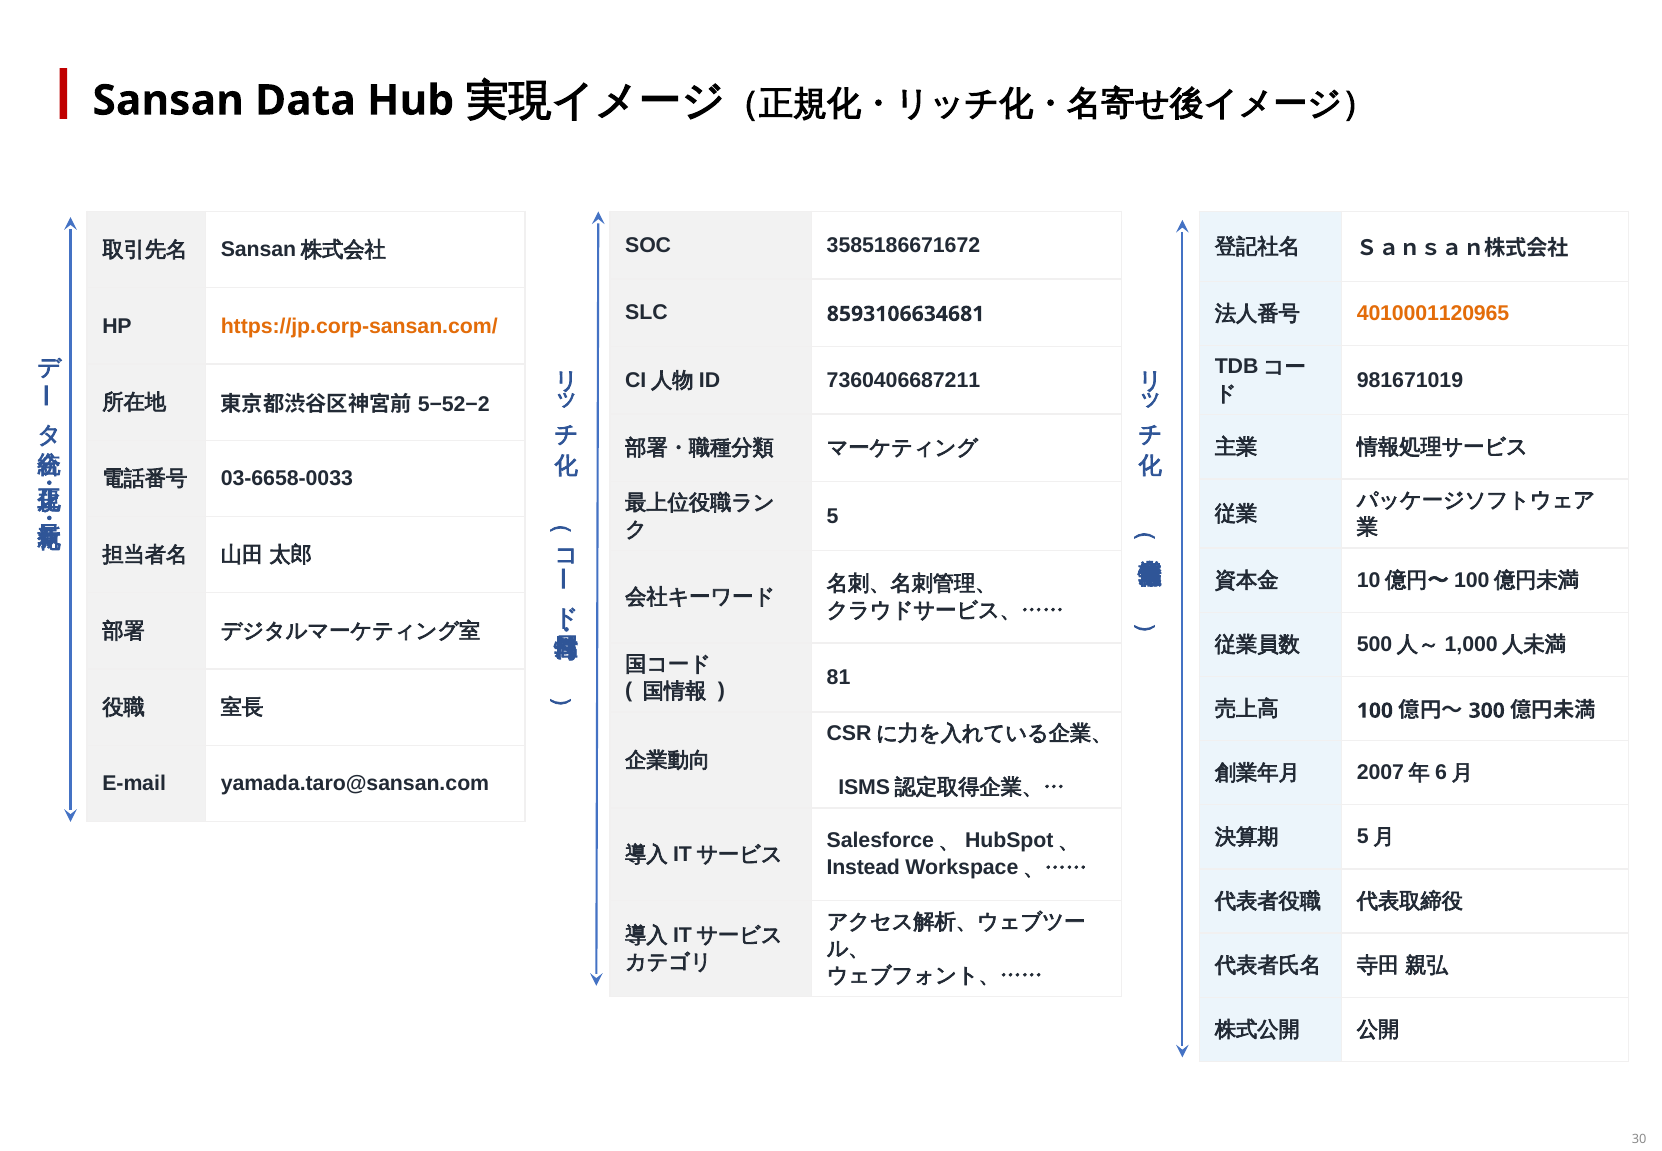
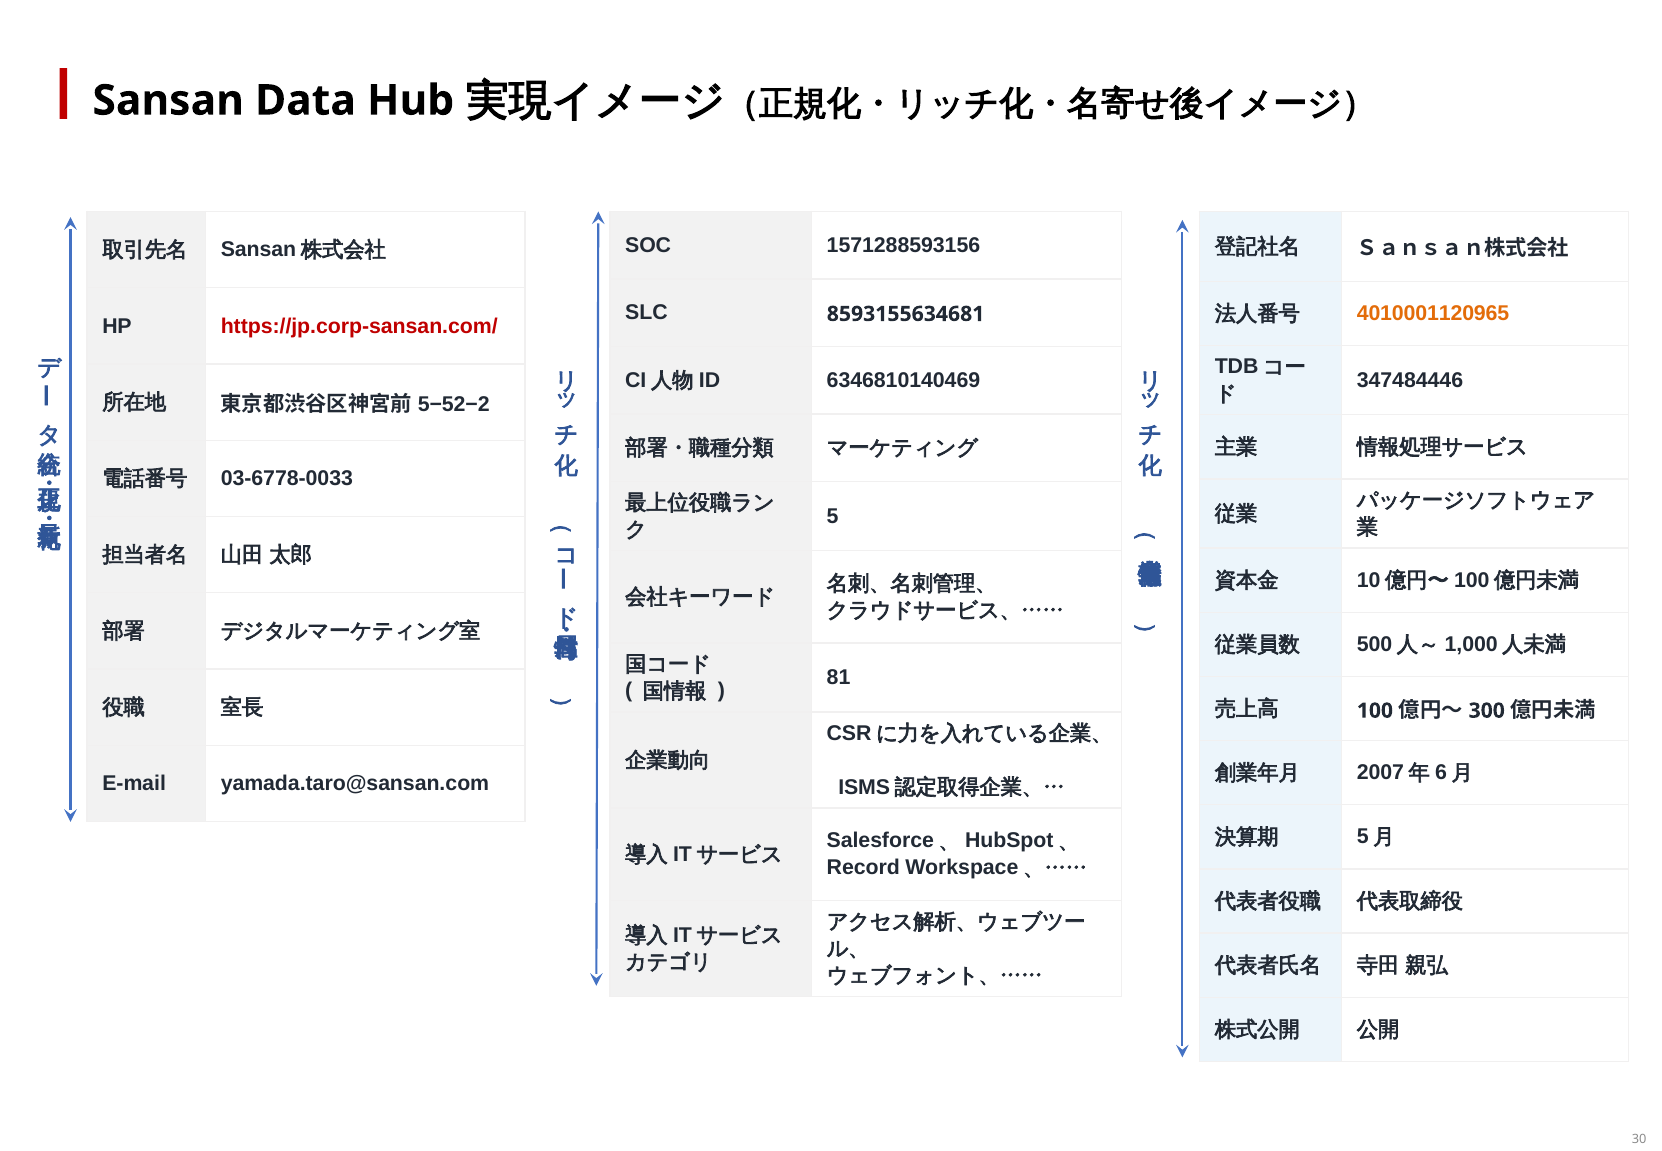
3585186671672: 3585186671672 -> 1571288593156 (903, 245)
8593106634681: 8593106634681 -> 8593155634681 (906, 314)
https://jp.corp-sansan.com/ colour: orange -> red (359, 326)
7360406687211: 7360406687211 -> 6346810140469 (903, 380)
981671019: 981671019 -> 347484446 (1410, 380)
03-6658-0033: 03-6658-0033 -> 03-6778-0033 (287, 478)
Instead: Instead -> Record (863, 867)
